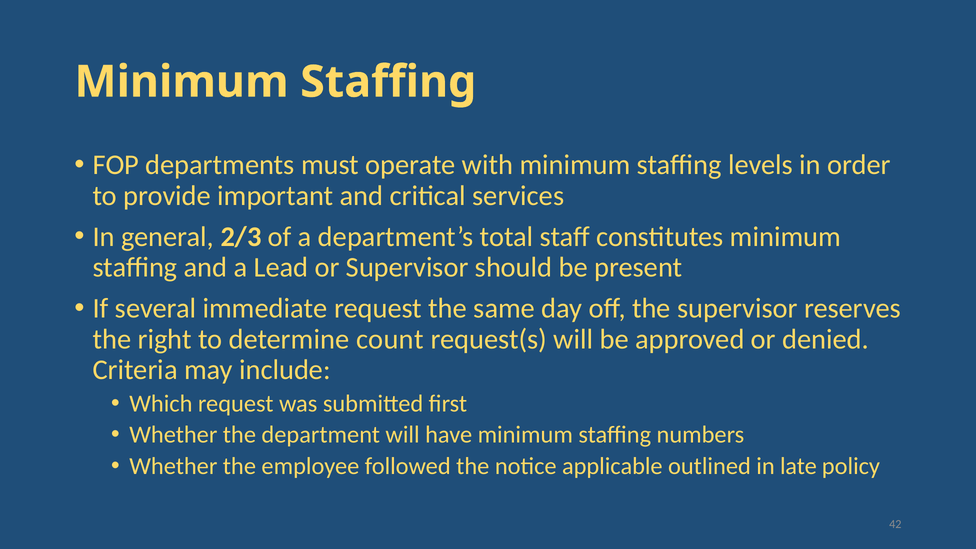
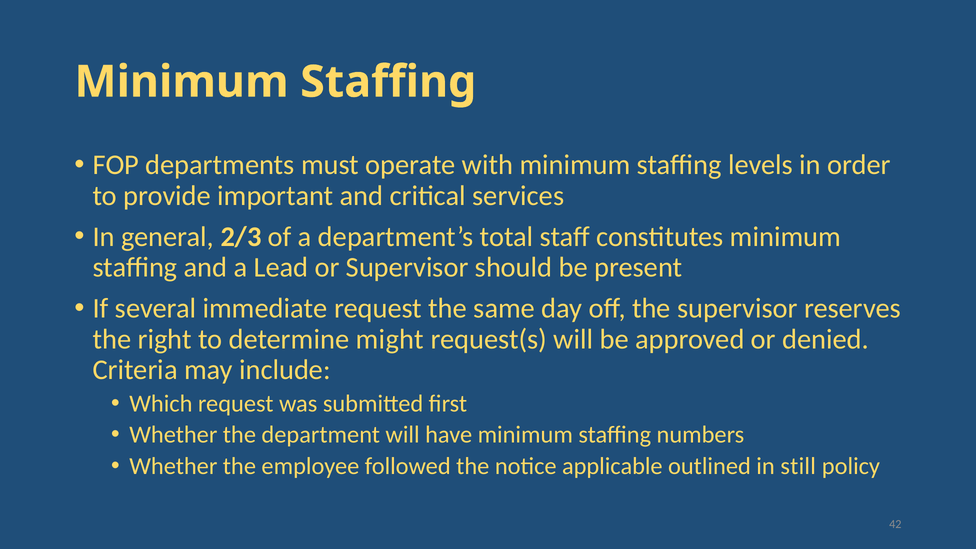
count: count -> might (390, 339)
late: late -> still (798, 466)
